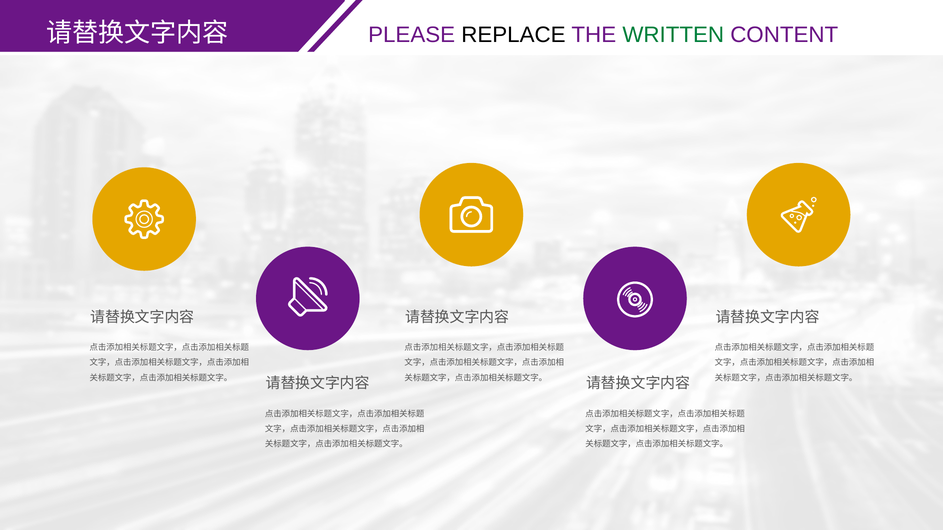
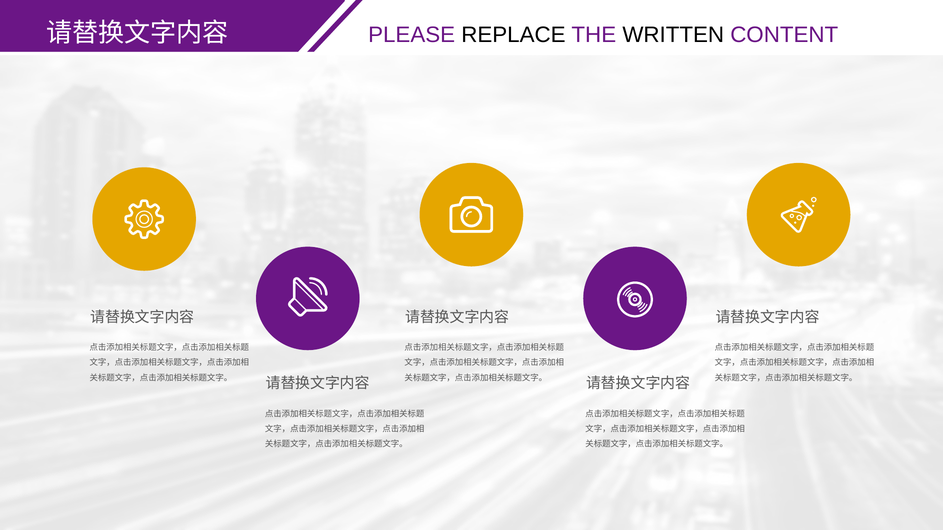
WRITTEN colour: green -> black (673, 35)
